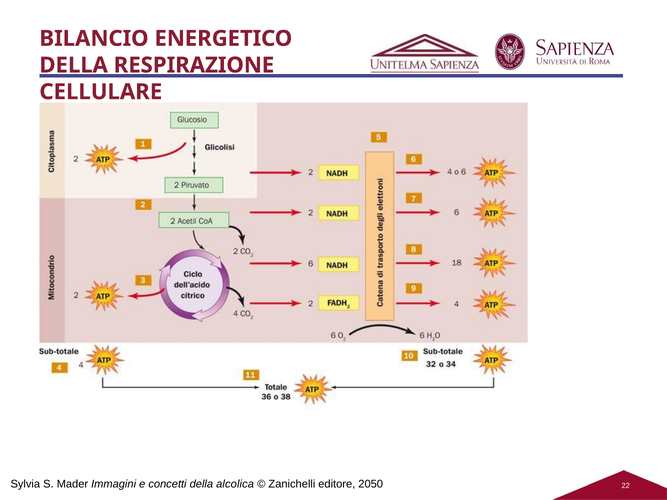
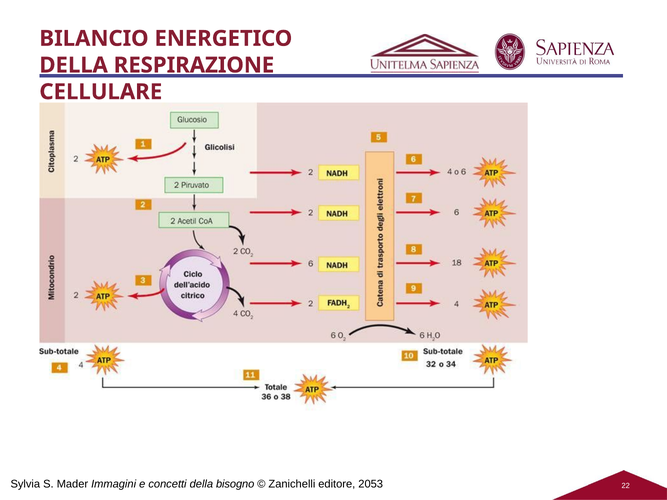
alcolica: alcolica -> bisogno (235, 484)
2050: 2050 -> 2053 (371, 484)
